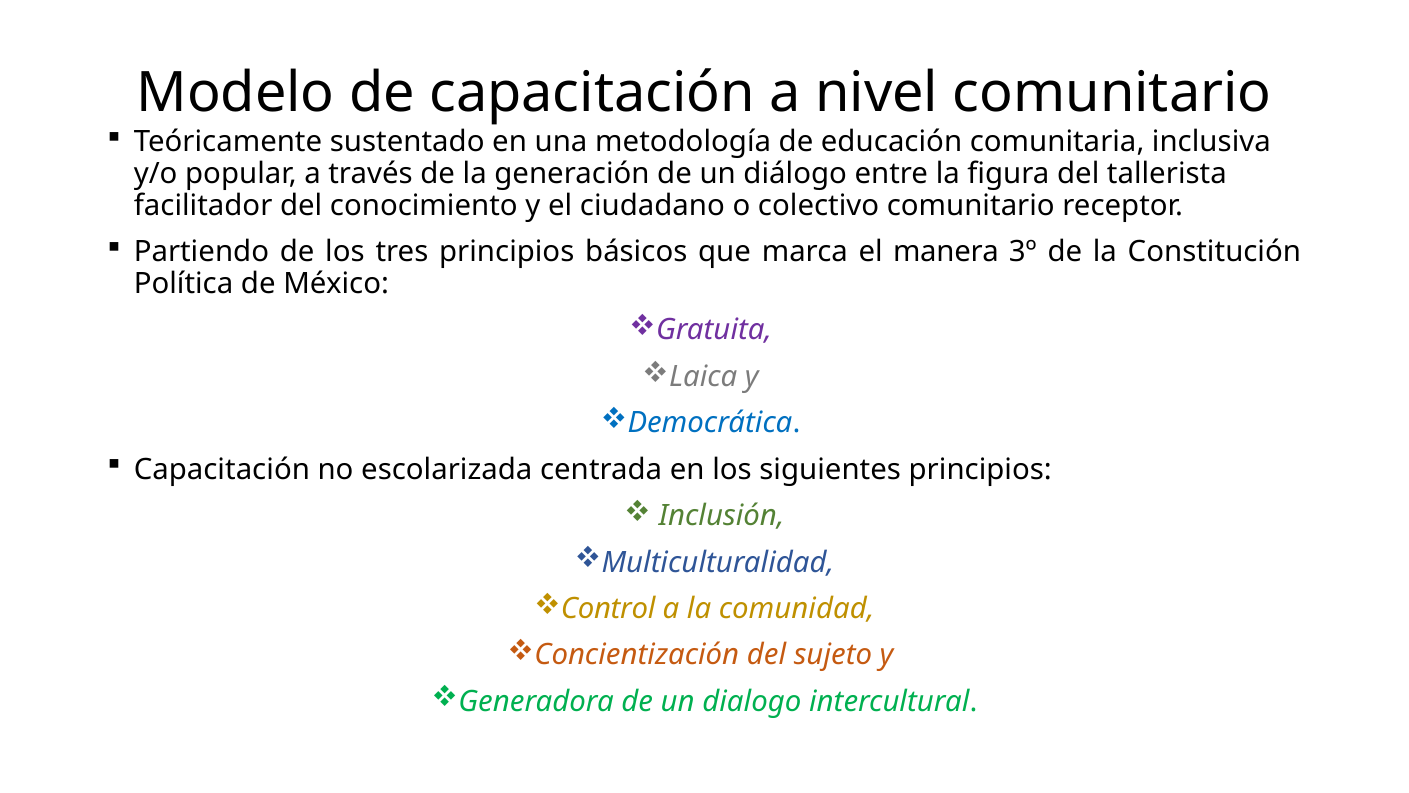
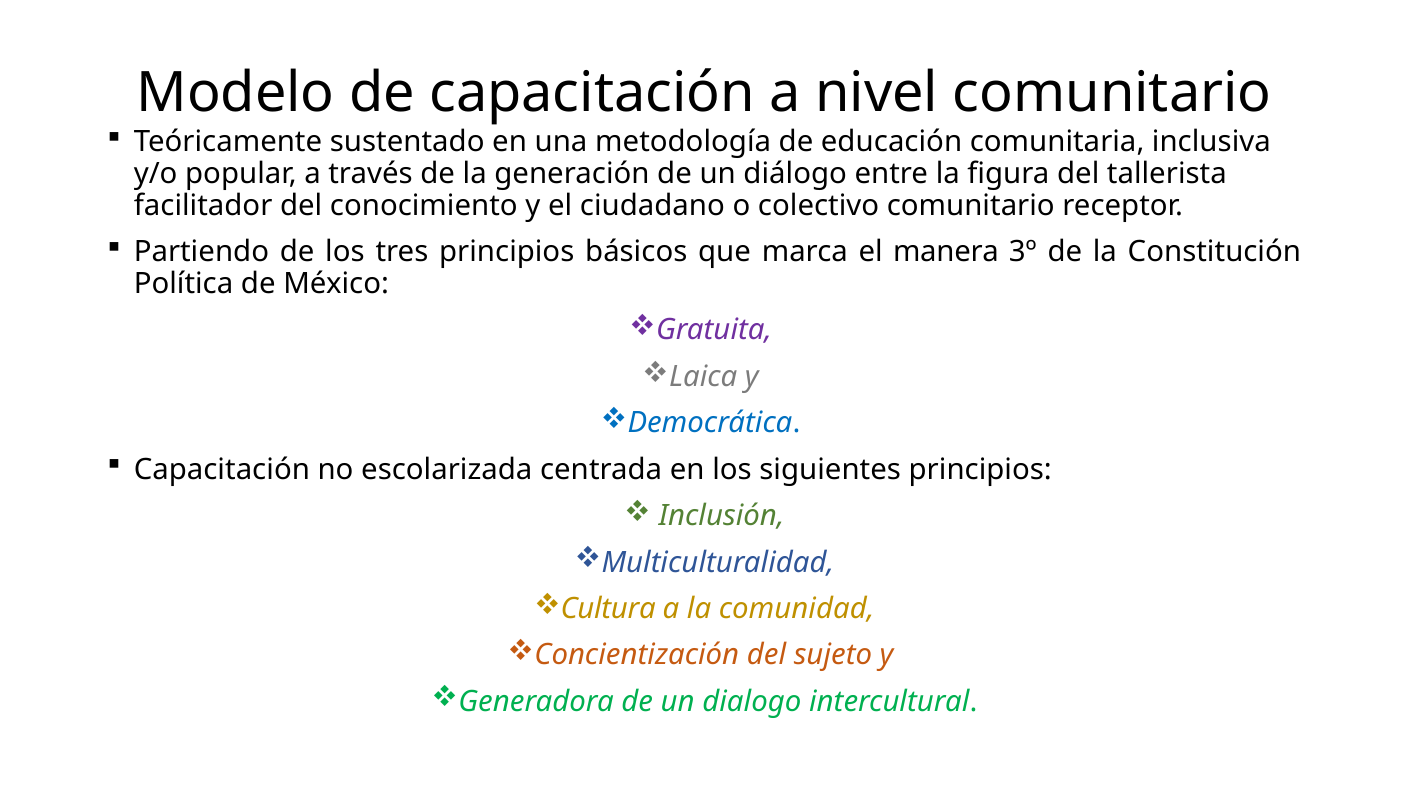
Control: Control -> Cultura (608, 608)
